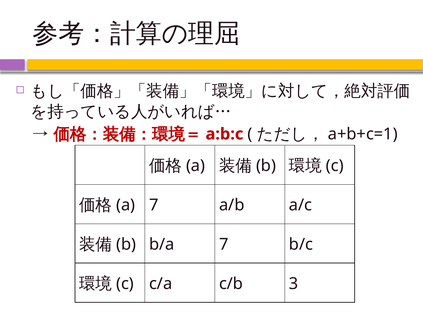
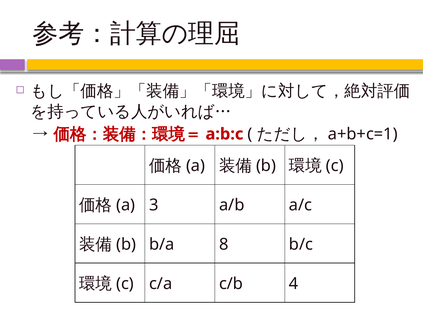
7: 7 -> 3 (154, 205)
b/a 7: 7 -> 8 (224, 245)
3: 3 -> 4 (294, 284)
